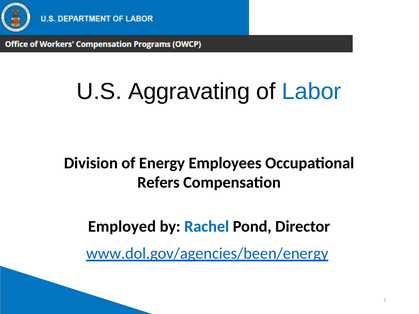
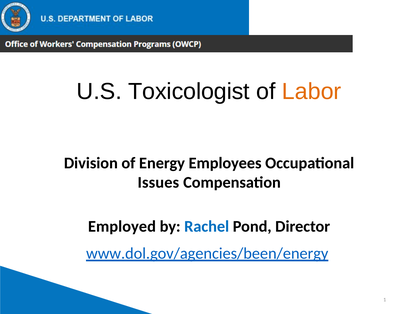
Aggravating: Aggravating -> Toxicologist (189, 91)
Labor colour: blue -> orange (312, 91)
Refers: Refers -> Issues (158, 183)
